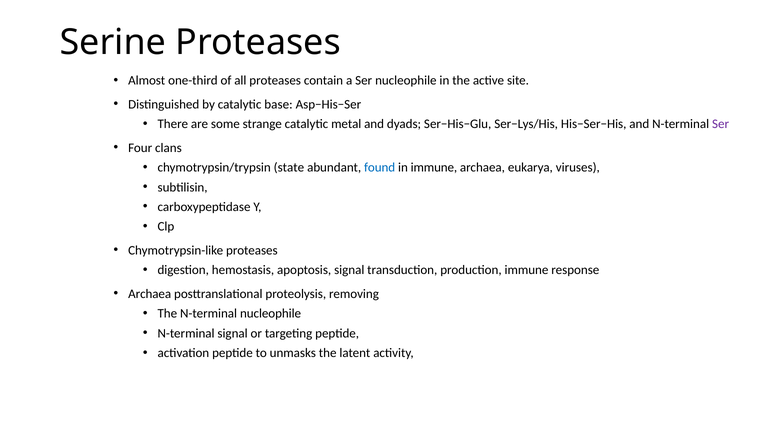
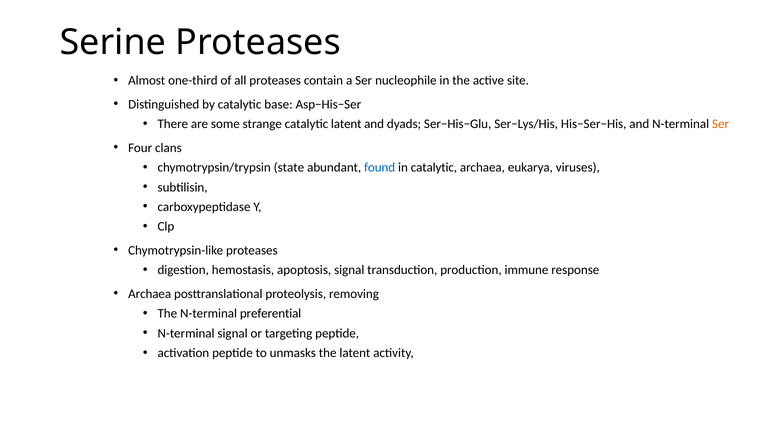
catalytic metal: metal -> latent (346, 124)
Ser colour: purple -> orange (721, 124)
in immune: immune -> catalytic (434, 168)
N-terminal nucleophile: nucleophile -> preferential (271, 314)
